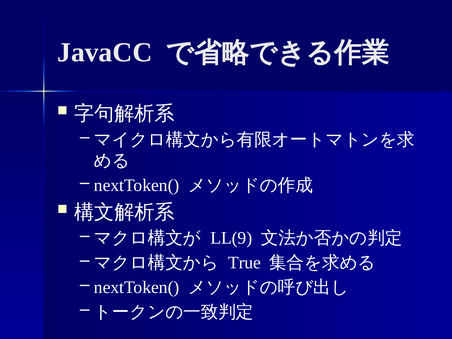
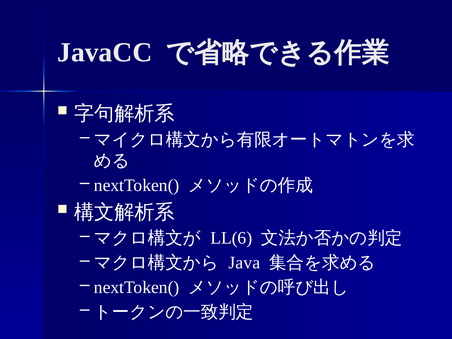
LL(9: LL(9 -> LL(6 (231, 238)
True: True -> Java (244, 263)
